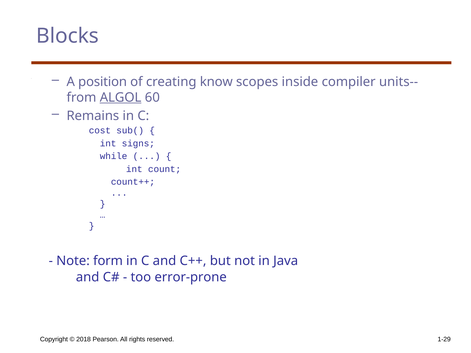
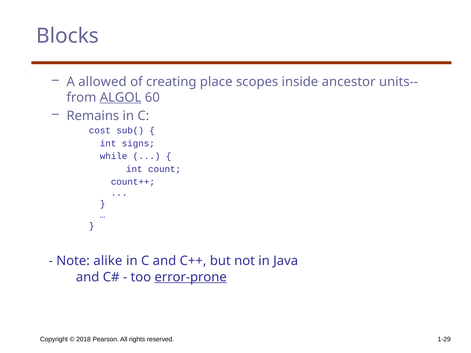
position: position -> allowed (102, 82)
know: know -> place (216, 82)
compiler: compiler -> ancestor (349, 82)
form: form -> alike (108, 261)
error-prone underline: none -> present (191, 277)
